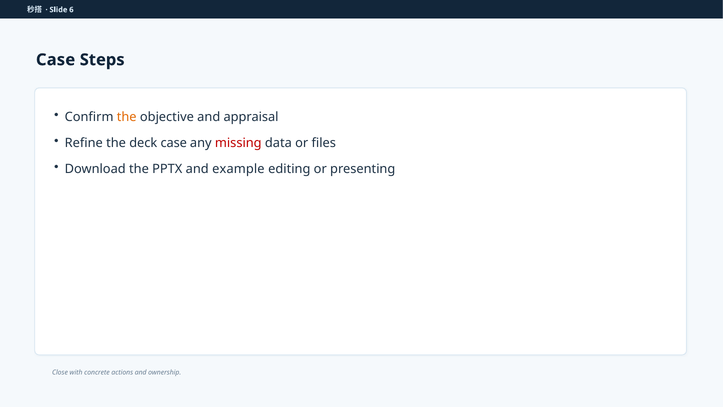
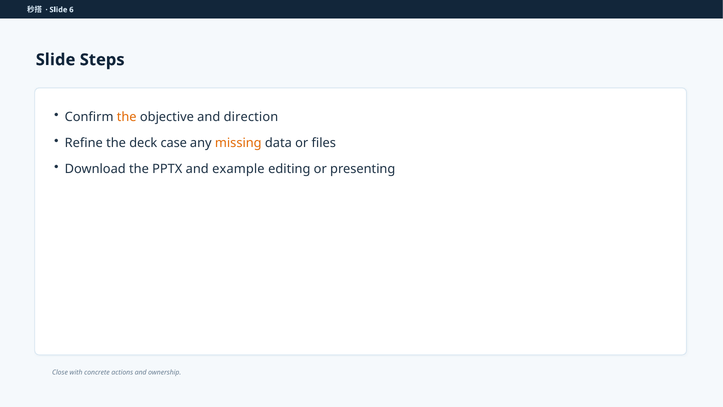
Case: Case -> Slide (56, 60)
appraisal: appraisal -> direction (251, 117)
missing colour: red -> orange (238, 143)
